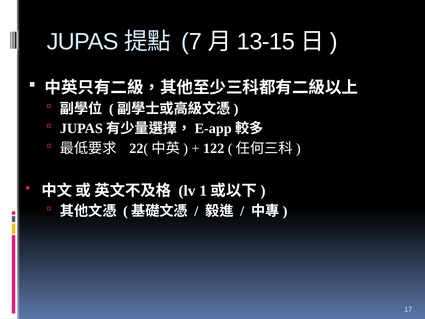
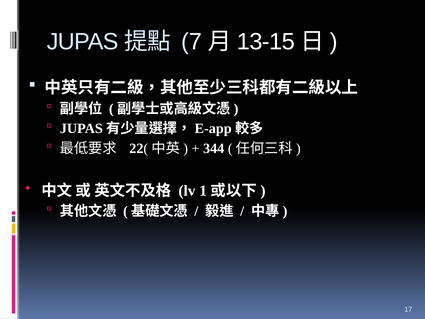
122: 122 -> 344 (214, 148)
